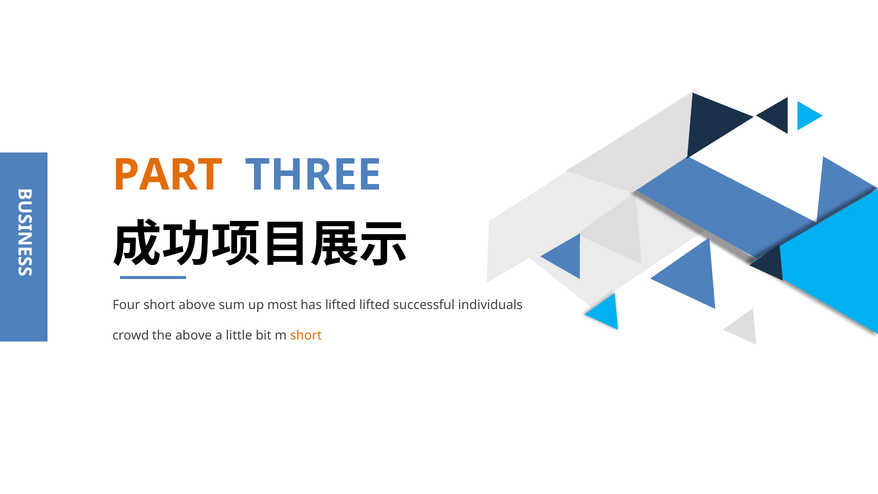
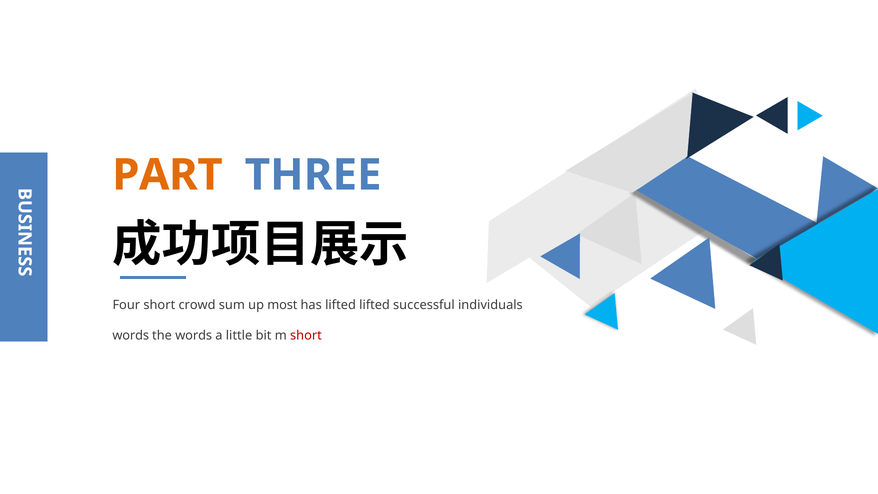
short above: above -> crowd (197, 305)
crowd: crowd -> words (131, 335)
the above: above -> words (194, 335)
short colour: orange -> red (306, 335)
